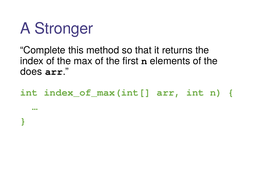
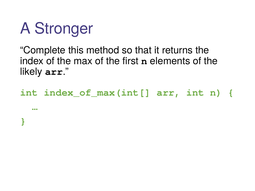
does: does -> likely (31, 72)
